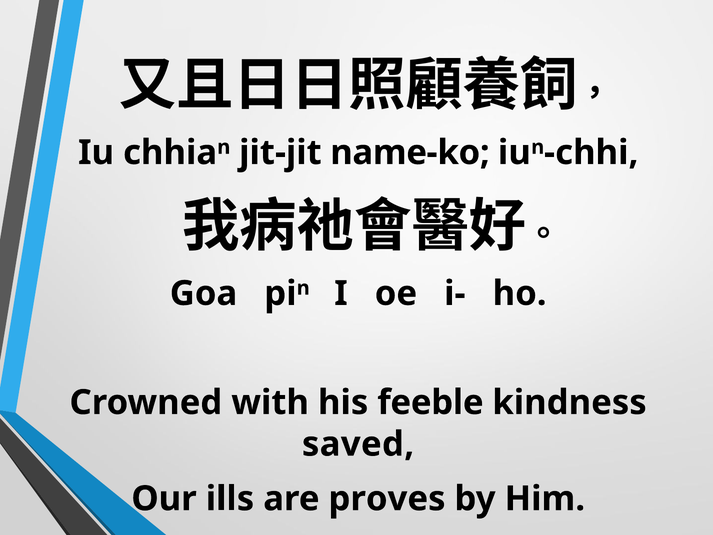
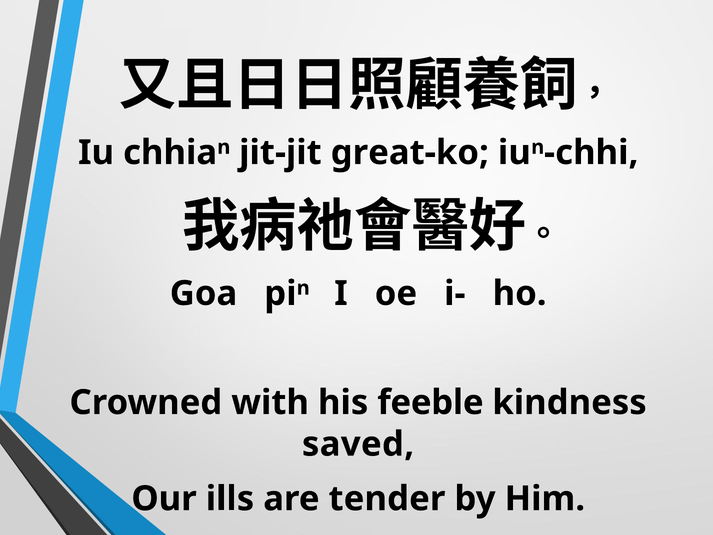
name-ko: name-ko -> great-ko (410, 153)
proves: proves -> tender (387, 499)
